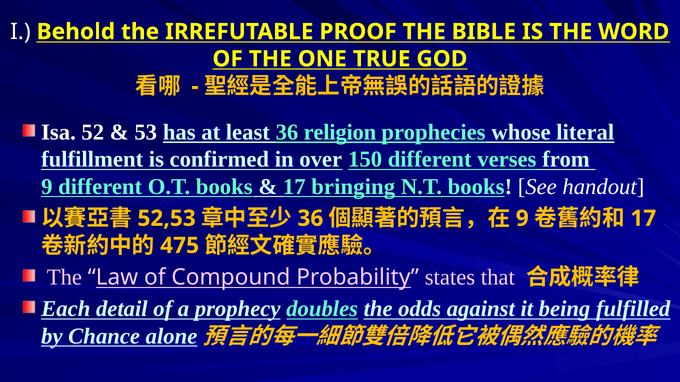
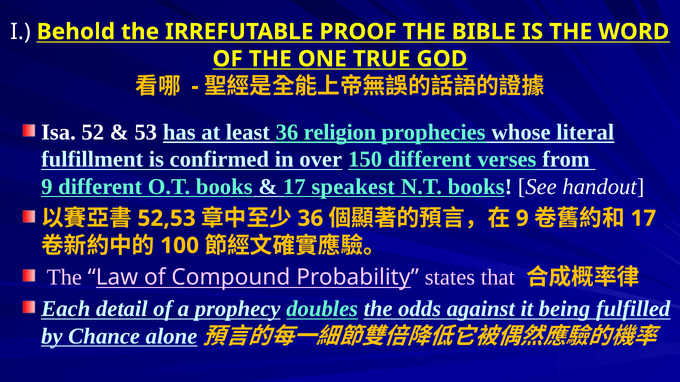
bringing: bringing -> speakest (353, 187)
475: 475 -> 100 (180, 246)
